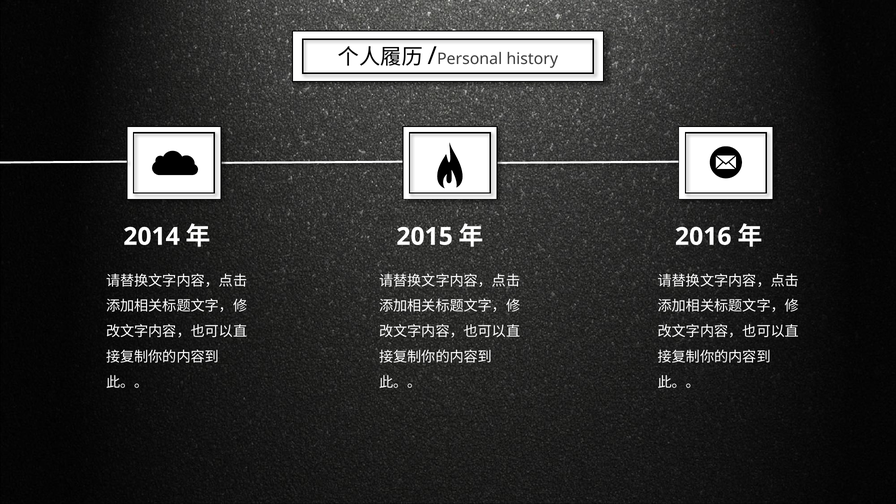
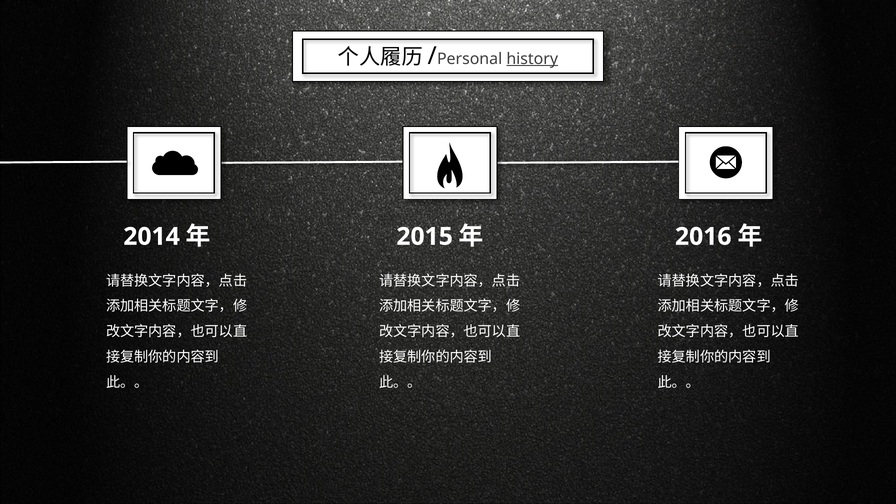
history underline: none -> present (532, 59)
